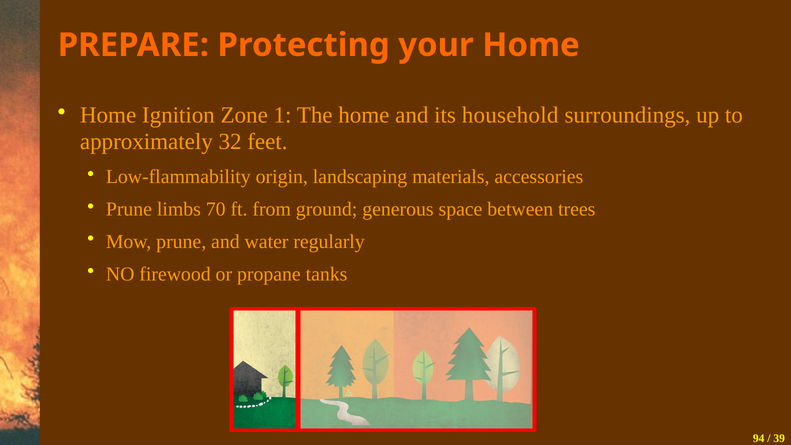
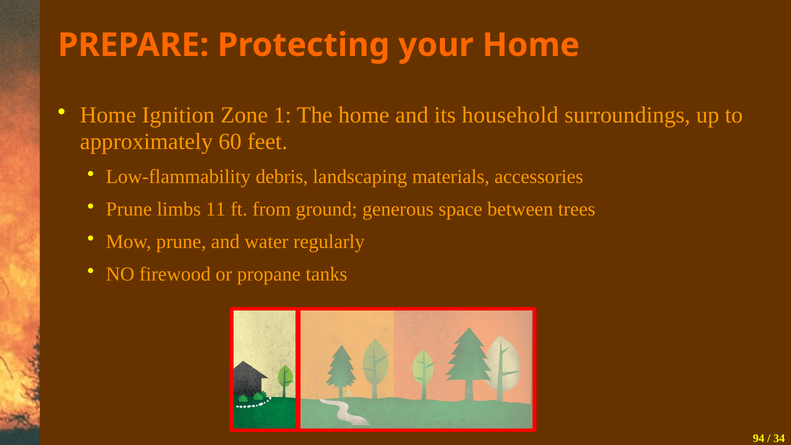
32: 32 -> 60 (230, 142)
origin: origin -> debris (282, 177)
70: 70 -> 11 (216, 209)
39: 39 -> 34 (779, 438)
